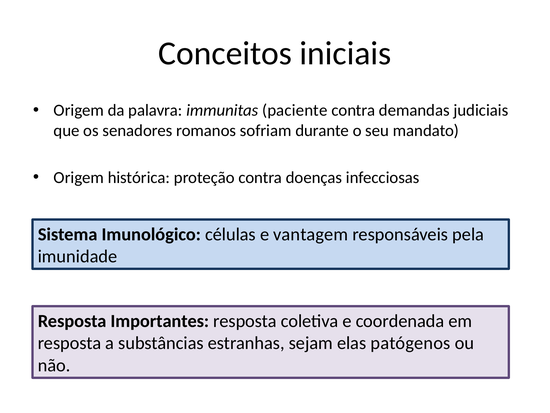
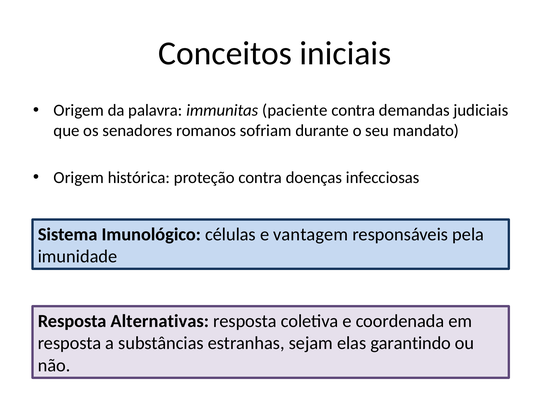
Importantes: Importantes -> Alternativas (160, 321)
patógenos: patógenos -> garantindo (411, 343)
